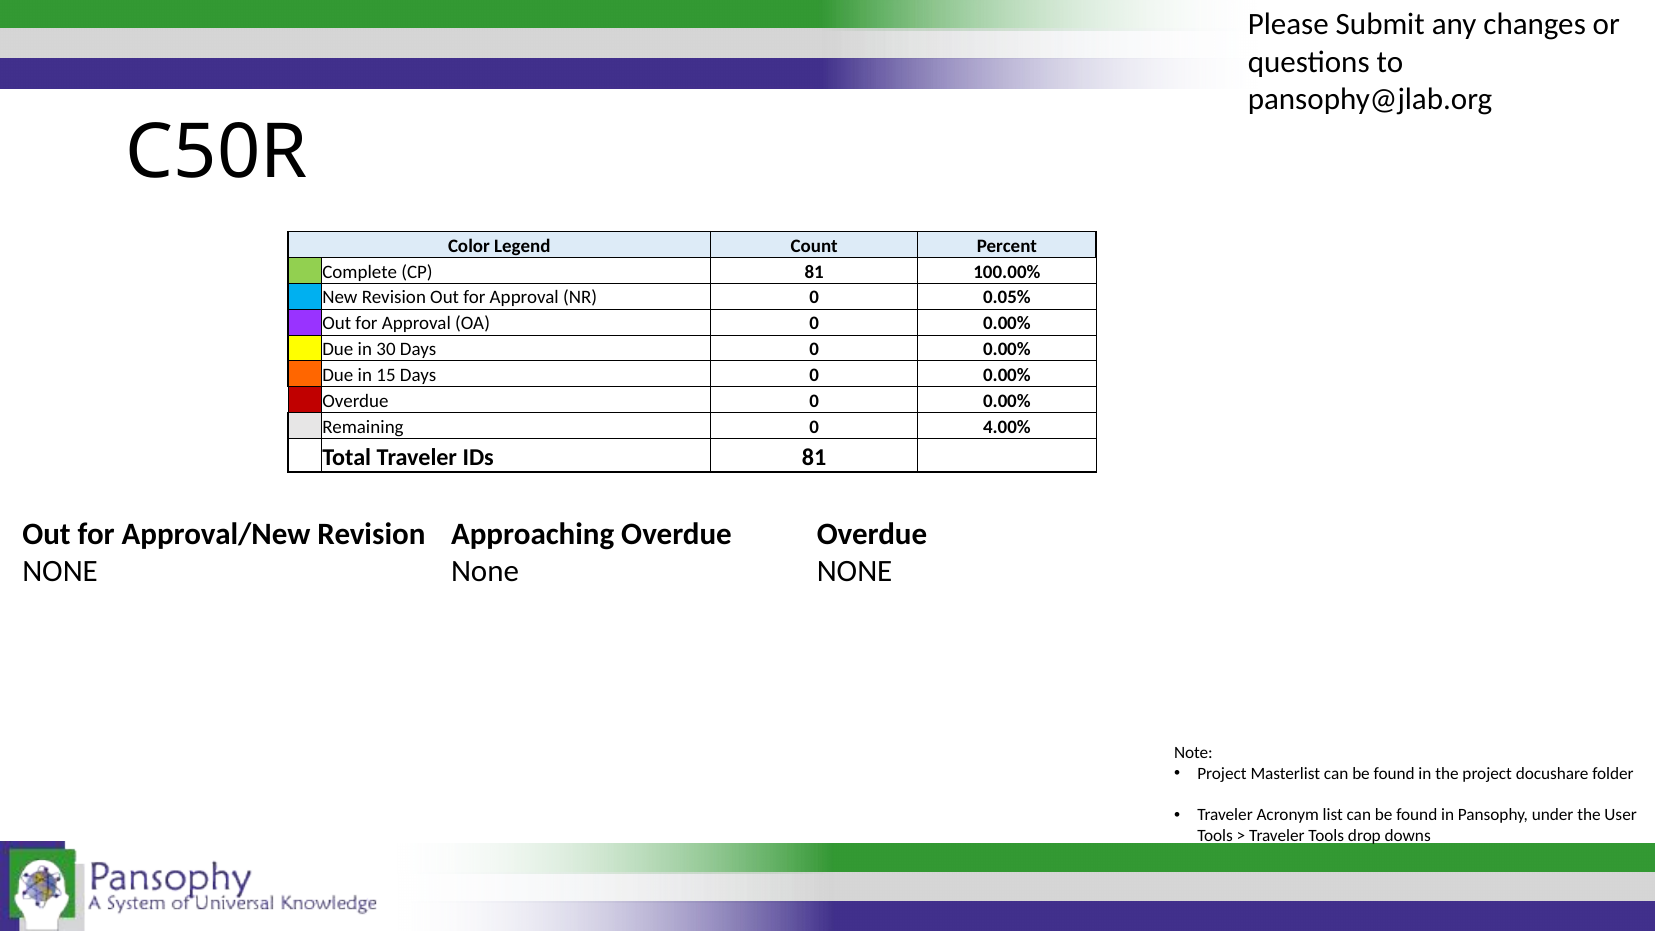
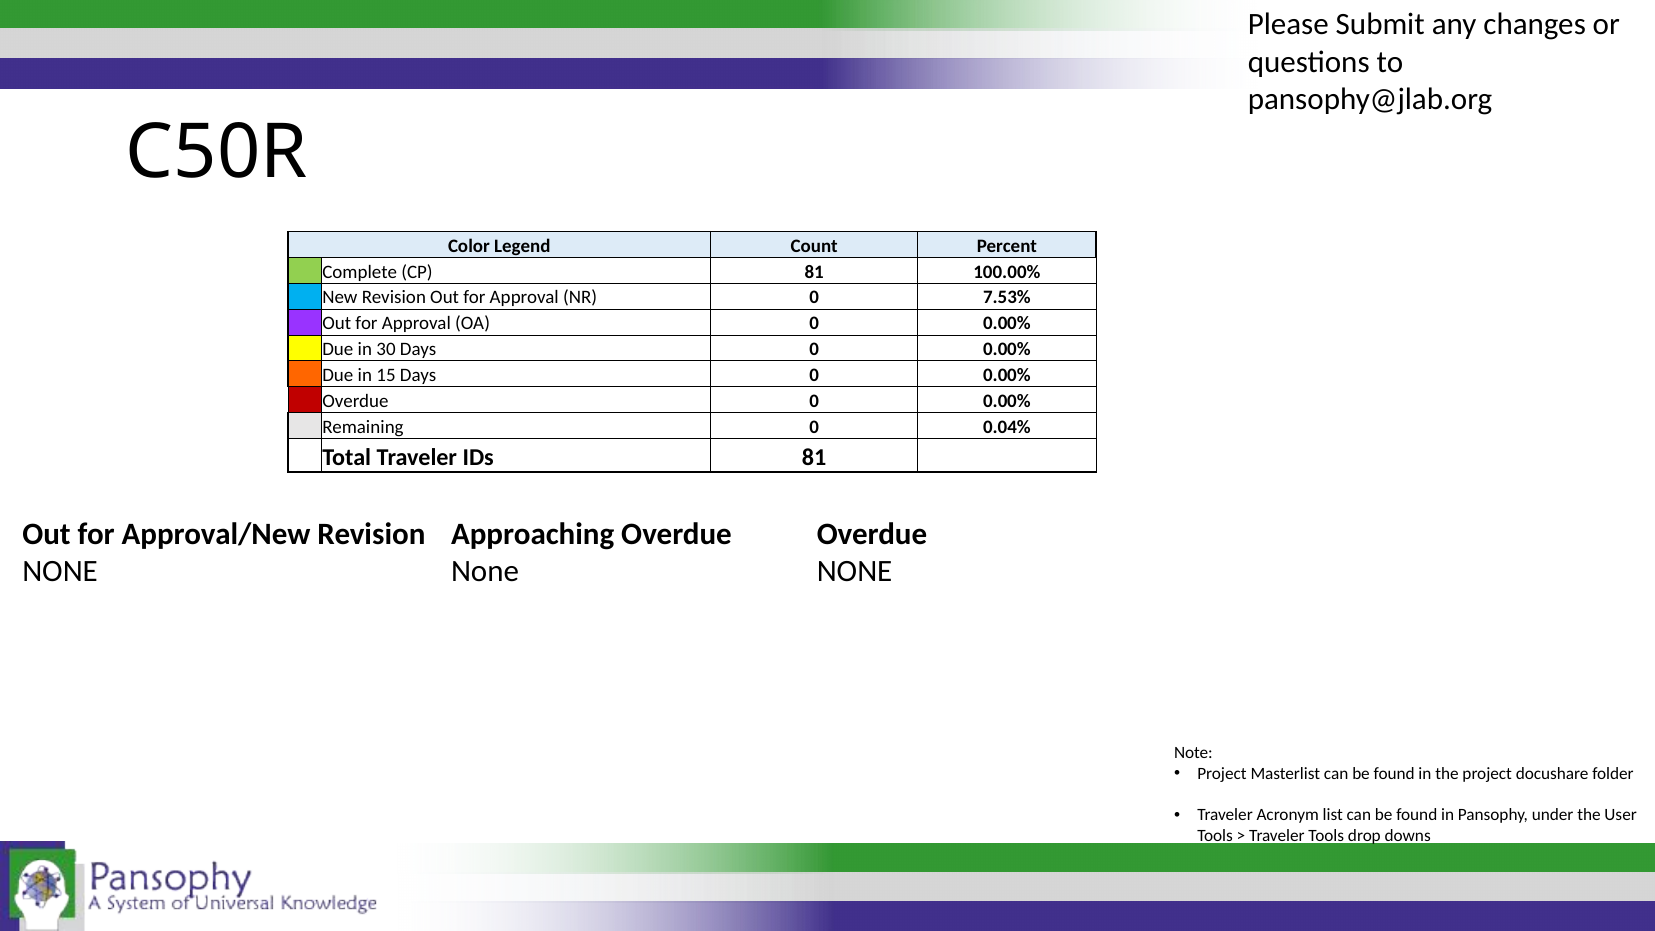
0.05%: 0.05% -> 7.53% (1007, 298)
4.00%: 4.00% -> 0.04% (1007, 427)
